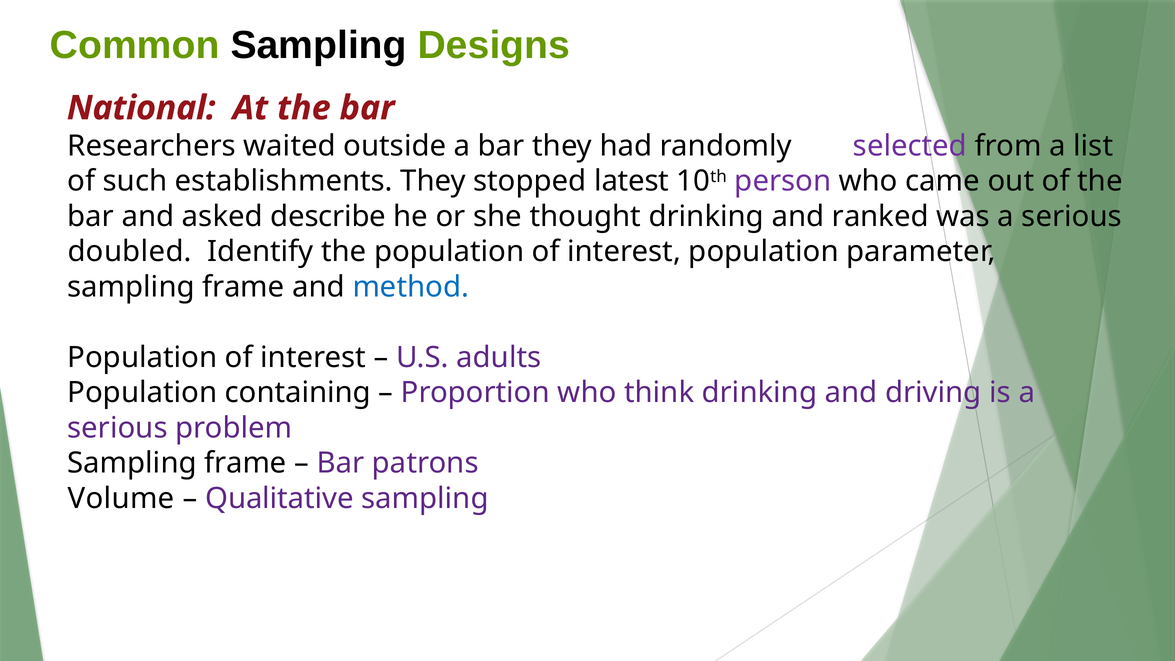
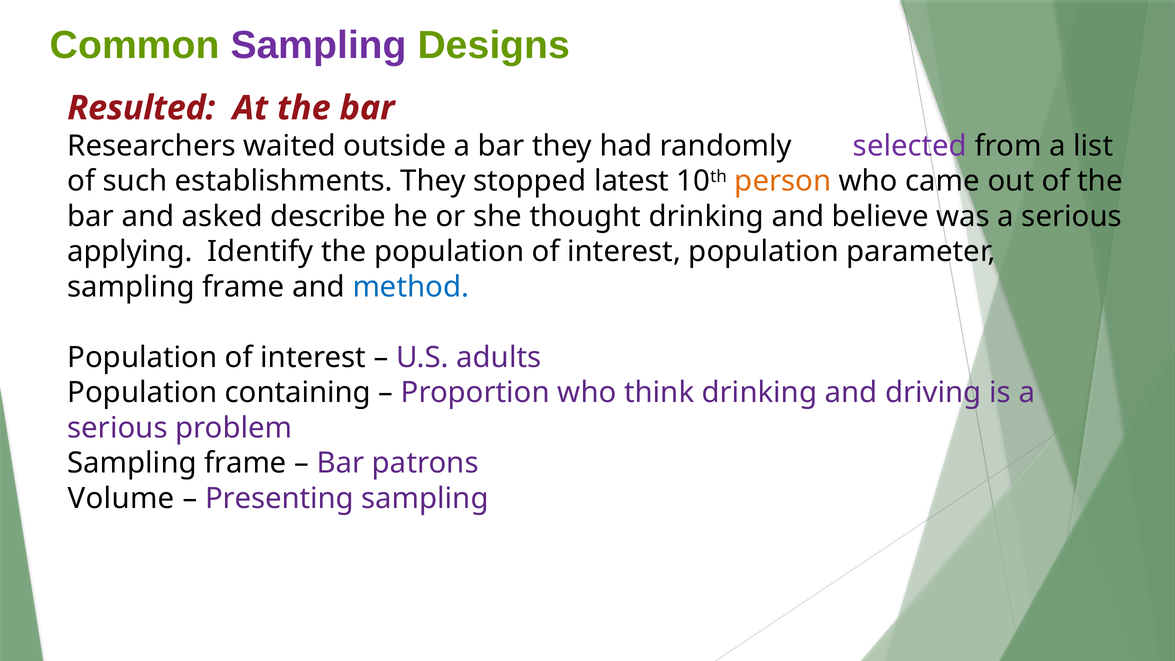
Sampling colour: black -> purple (319, 45)
National: National -> Resulted (141, 108)
person colour: purple -> orange (783, 181)
ranked: ranked -> believe (880, 216)
doubled: doubled -> applying (130, 252)
Qualitative: Qualitative -> Presenting (279, 498)
